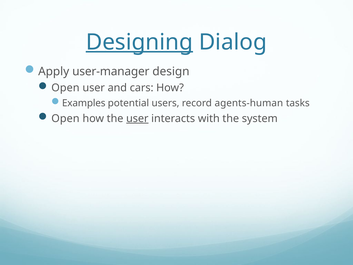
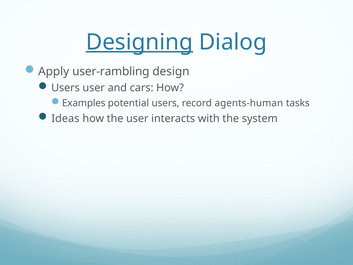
user-manager: user-manager -> user-rambling (111, 71)
Open: Open -> Users (66, 88)
Open: Open -> Ideas (65, 118)
user underline: present -> none (137, 118)
